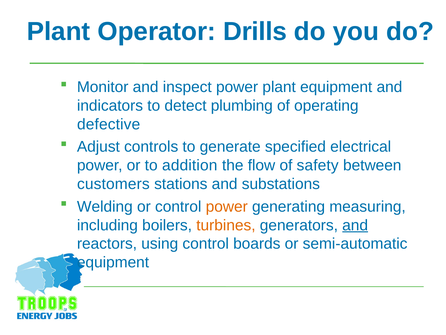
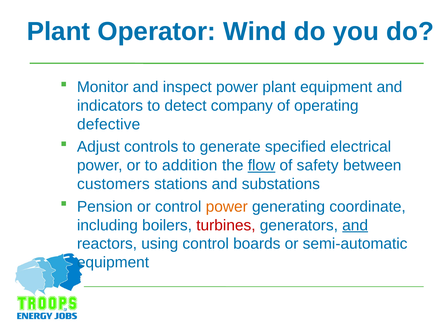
Drills: Drills -> Wind (255, 32)
plumbing: plumbing -> company (242, 106)
flow underline: none -> present (262, 165)
Welding: Welding -> Pension (105, 206)
measuring: measuring -> coordinate (368, 206)
turbines colour: orange -> red (226, 225)
